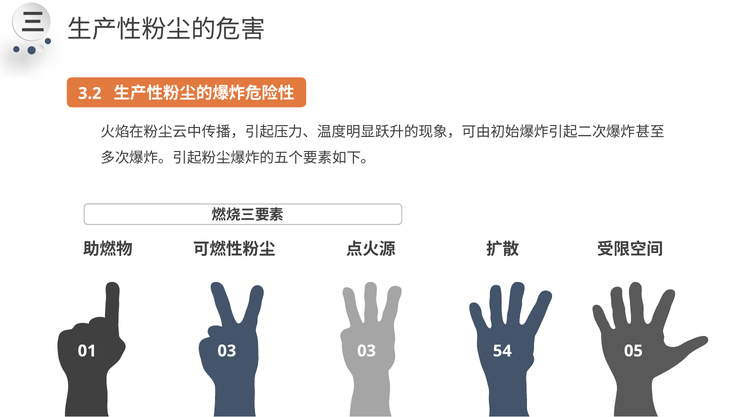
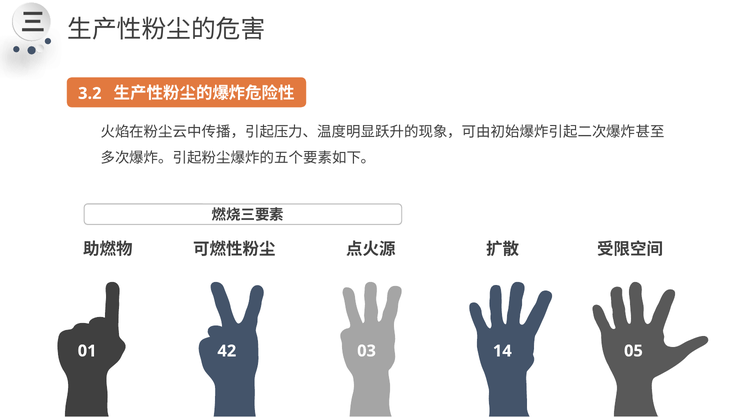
01 03: 03 -> 42 (227, 351)
54: 54 -> 14 (502, 351)
